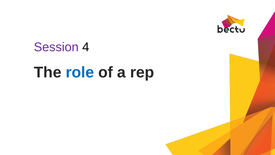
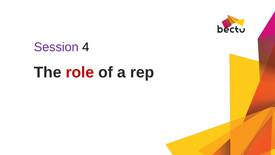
role colour: blue -> red (80, 72)
